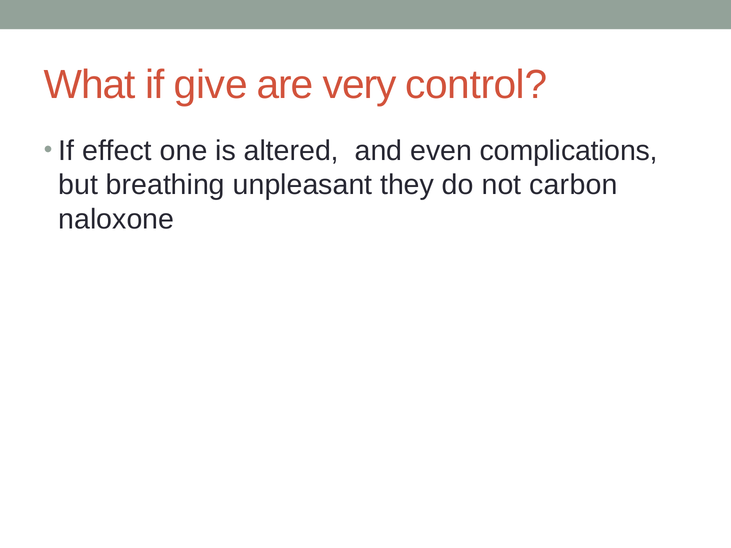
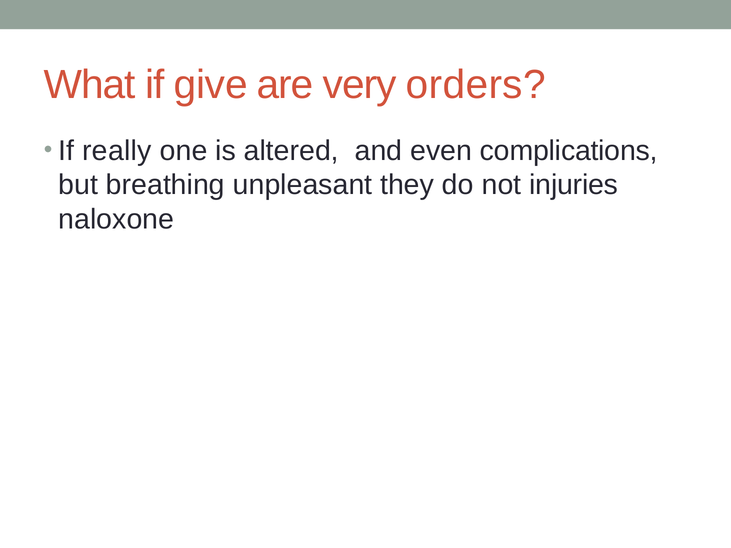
control: control -> orders (476, 85)
effect: effect -> really (117, 151)
carbon: carbon -> injuries (574, 185)
